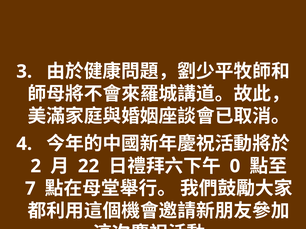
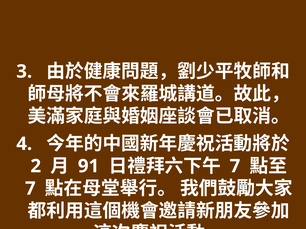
22: 22 -> 91 (89, 166)
0: 0 -> 7 (235, 166)
